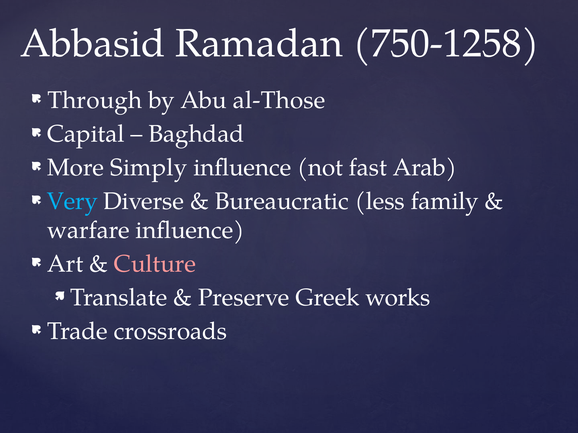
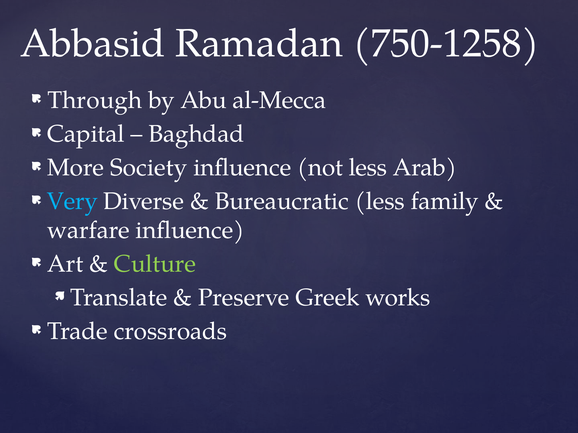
al-Those: al-Those -> al-Mecca (279, 100)
Simply: Simply -> Society (149, 168)
not fast: fast -> less (368, 168)
Culture colour: pink -> light green (155, 264)
